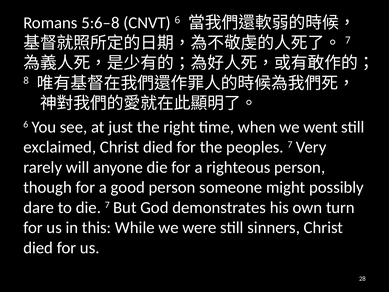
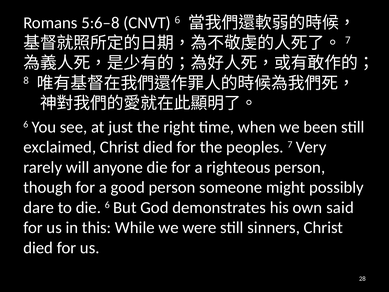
went: went -> been (320, 127)
die 7: 7 -> 6 (107, 205)
turn: turn -> said (340, 207)
